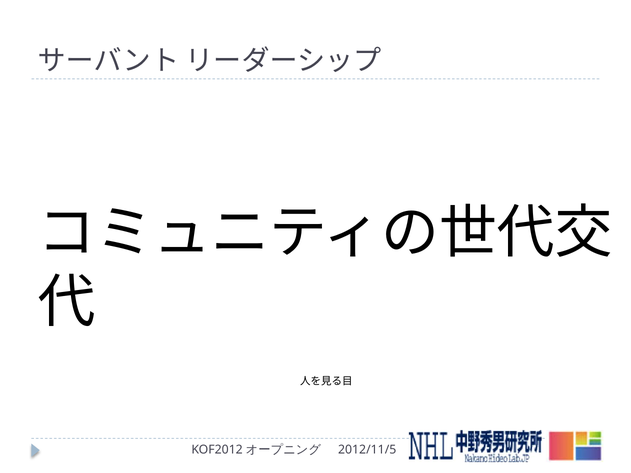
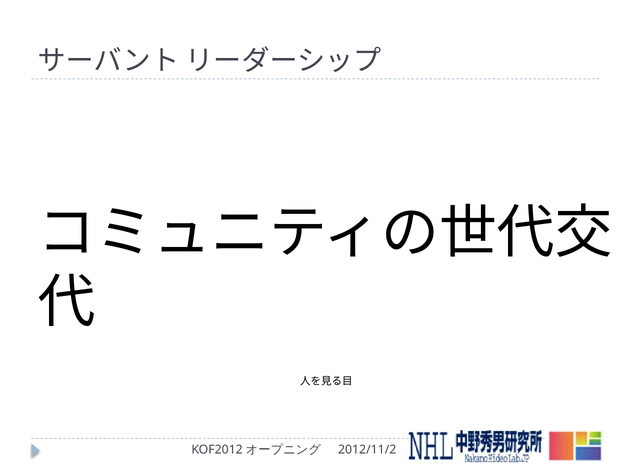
2012/11/5: 2012/11/5 -> 2012/11/2 (367, 450)
